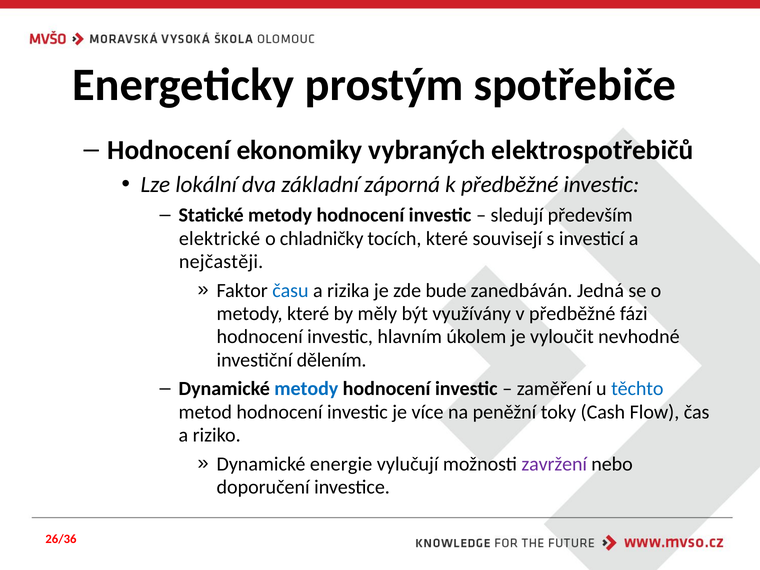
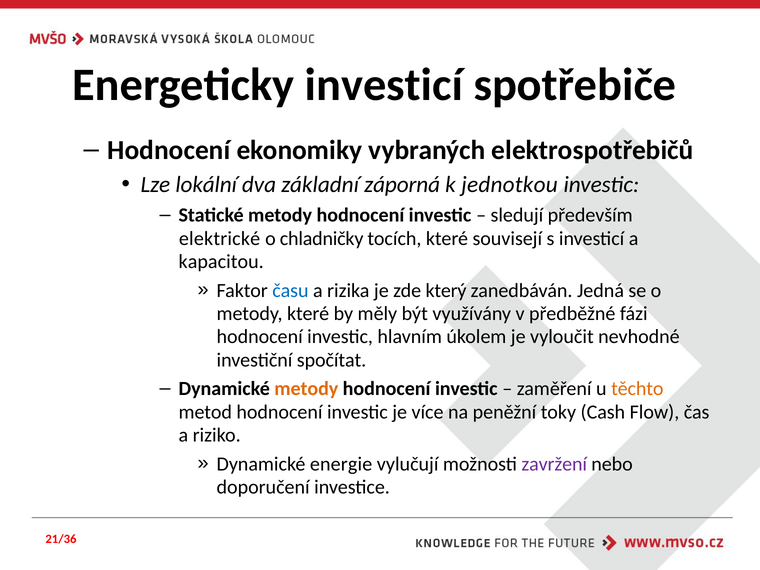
Energeticky prostým: prostým -> investicí (384, 85)
k předběžné: předběžné -> jednotkou (510, 185)
nejčastěji: nejčastěji -> kapacitou (221, 262)
bude: bude -> který (446, 290)
dělením: dělením -> spočítat (332, 360)
metody colour: blue -> orange (306, 389)
těchto colour: blue -> orange (637, 389)
26/36: 26/36 -> 21/36 (61, 539)
